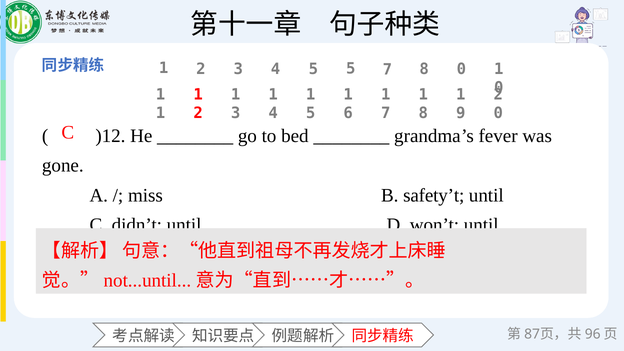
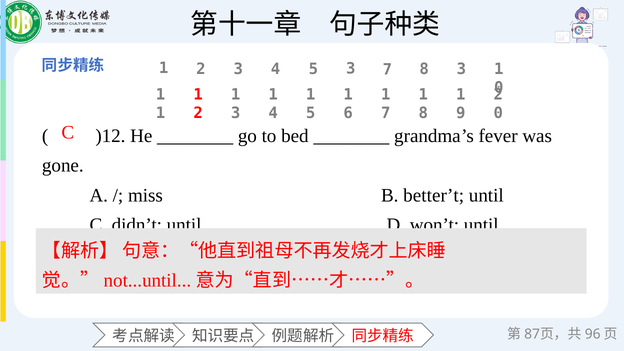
5 5: 5 -> 3 (351, 69)
8 0: 0 -> 3 (461, 69)
safety’t: safety’t -> better’t (434, 195)
